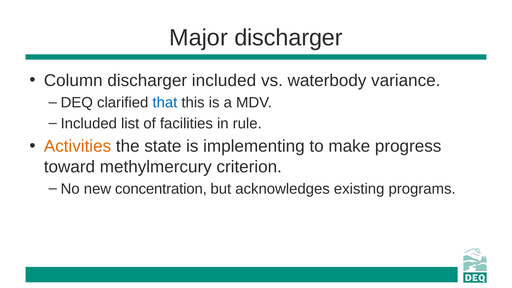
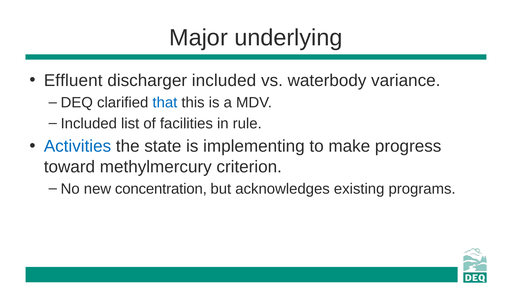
Major discharger: discharger -> underlying (288, 38)
Column: Column -> Effluent (73, 81)
Activities colour: orange -> blue (77, 146)
